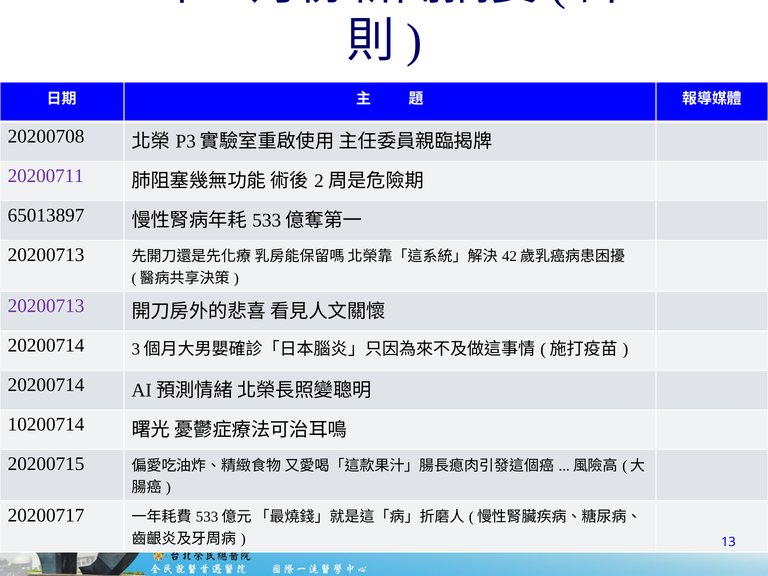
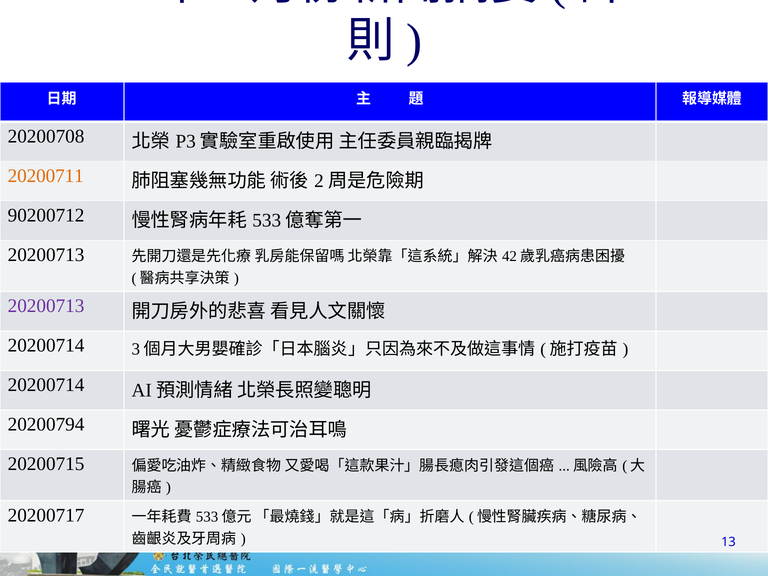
20200711 colour: purple -> orange (46, 176)
65013897: 65013897 -> 90200712 (46, 215)
10200714: 10200714 -> 20200794 (46, 425)
